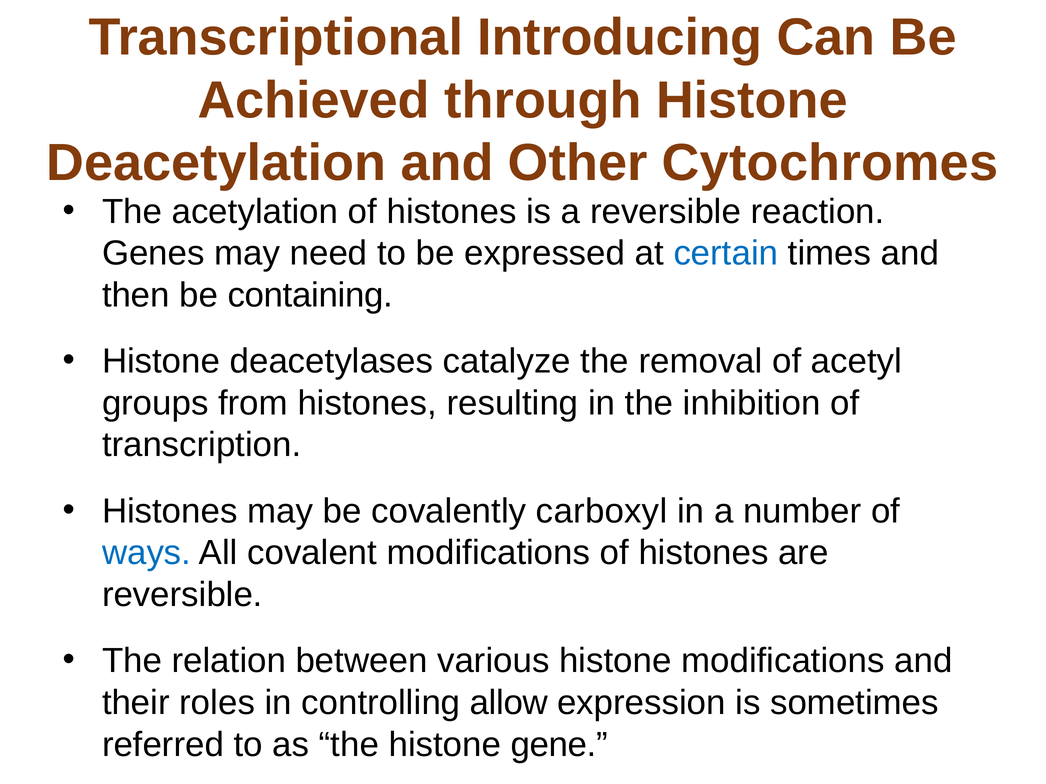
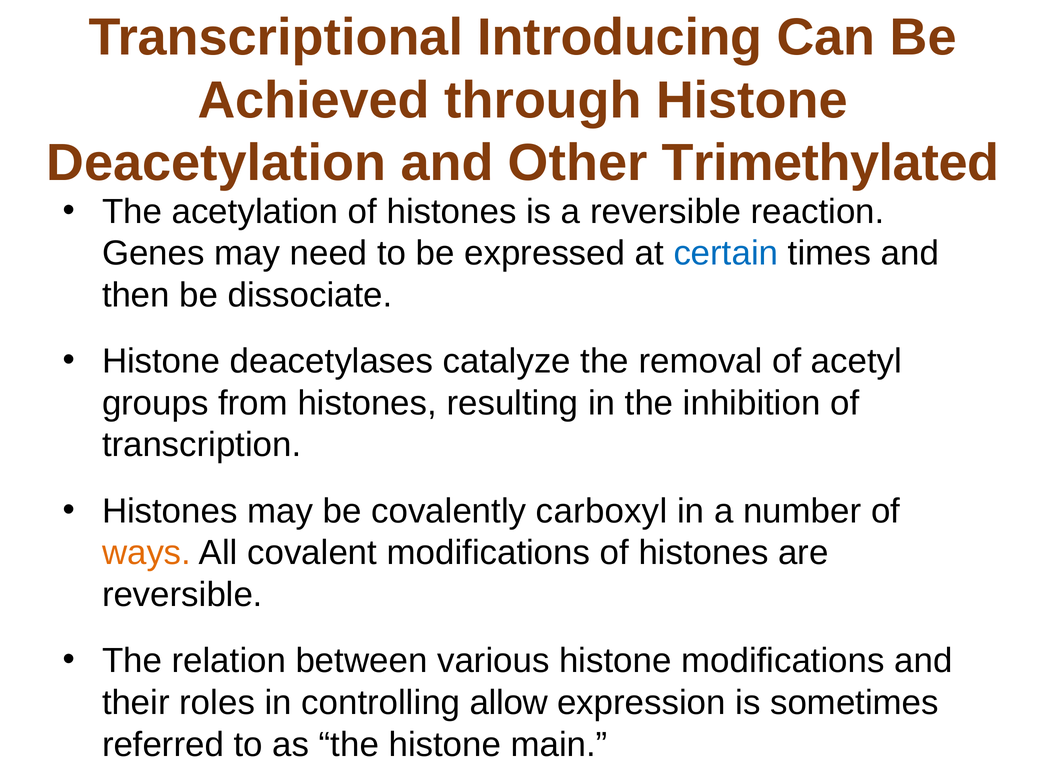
Cytochromes: Cytochromes -> Trimethylated (831, 163)
containing: containing -> dissociate (310, 295)
ways colour: blue -> orange (147, 553)
gene: gene -> main (559, 745)
